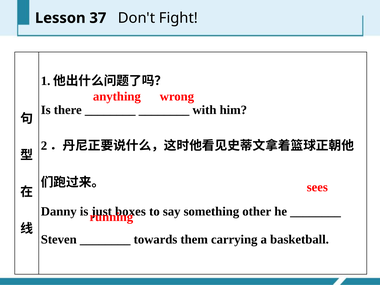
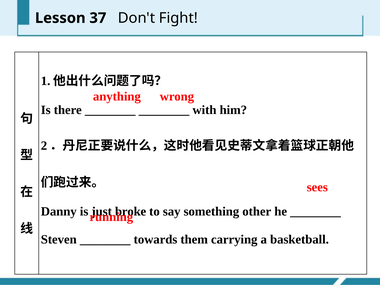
boxes: boxes -> broke (131, 211)
